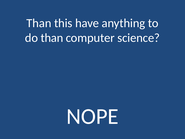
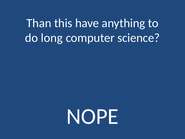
do than: than -> long (52, 38)
